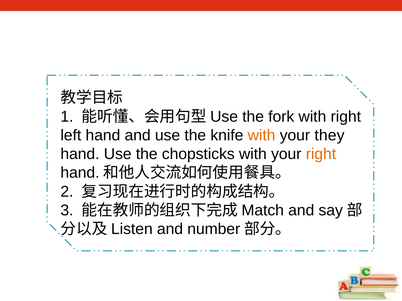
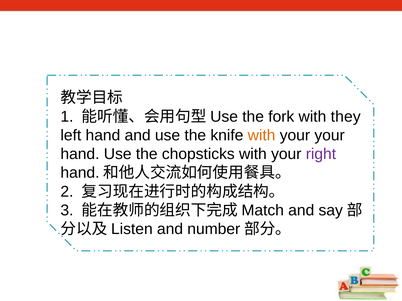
with right: right -> they (346, 117)
your they: they -> your (330, 136)
right colour: orange -> purple (321, 154)
